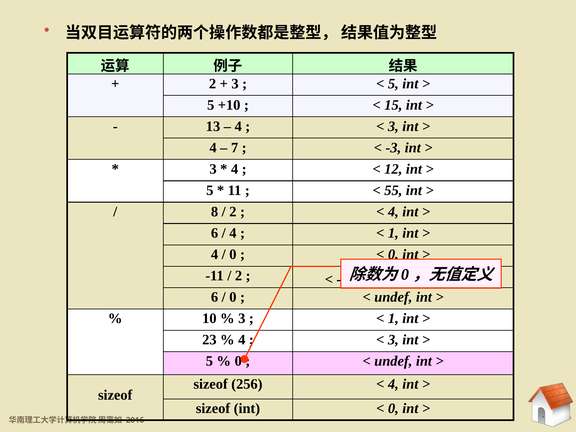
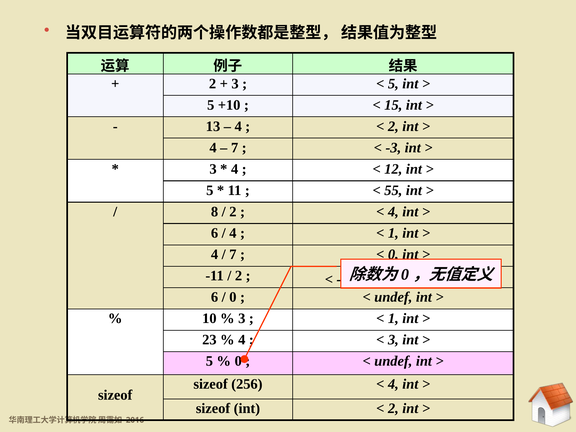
3: 3 -> 2 (393, 126)
0: 0 -> 7 (233, 254)
0: 0 -> 2 (393, 409)
